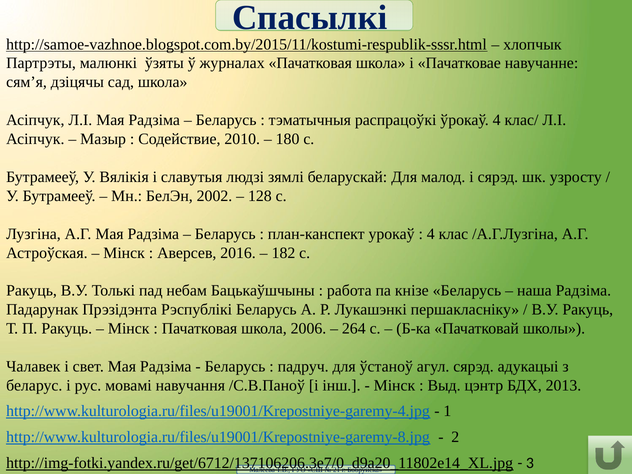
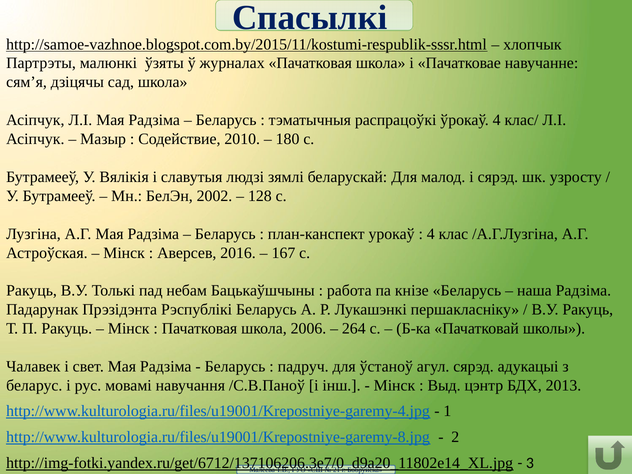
182: 182 -> 167 (283, 253)
